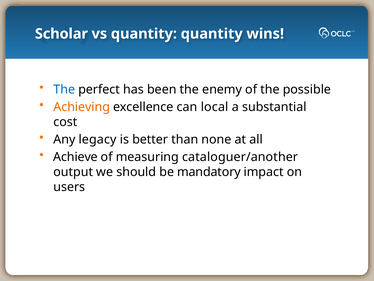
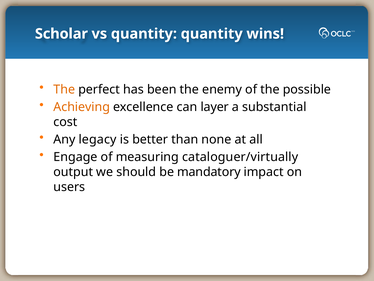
The colour: blue -> orange (64, 89)
local: local -> layer (215, 107)
Achieve: Achieve -> Engage (75, 157)
cataloguer/another: cataloguer/another -> cataloguer/virtually (240, 157)
